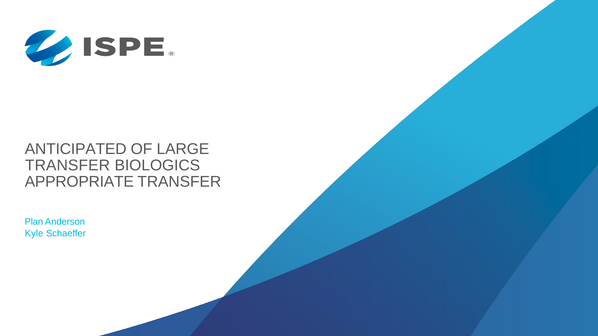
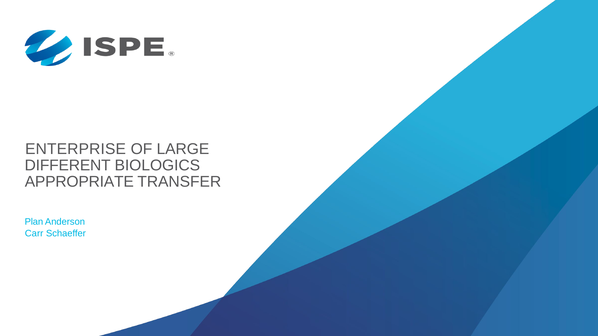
ANTICIPATED: ANTICIPATED -> ENTERPRISE (76, 149)
TRANSFER: TRANSFER -> DIFFERENT (68, 166)
Kyle: Kyle -> Carr (34, 234)
